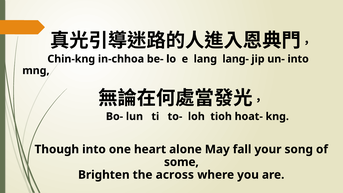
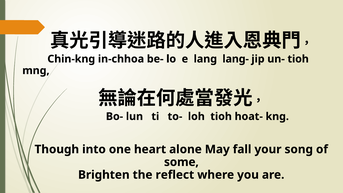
un- into: into -> tioh (298, 59)
across: across -> reflect (175, 175)
